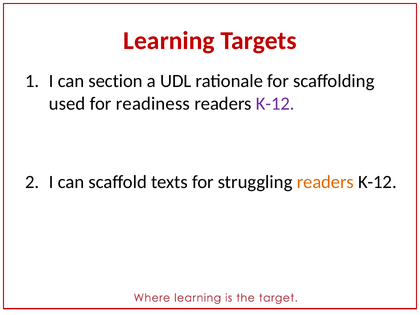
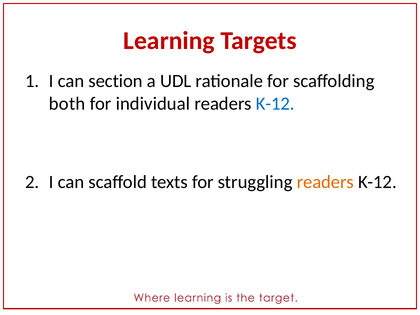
used: used -> both (67, 104)
readiness: readiness -> individual (153, 104)
K-12 colour: purple -> blue (275, 104)
